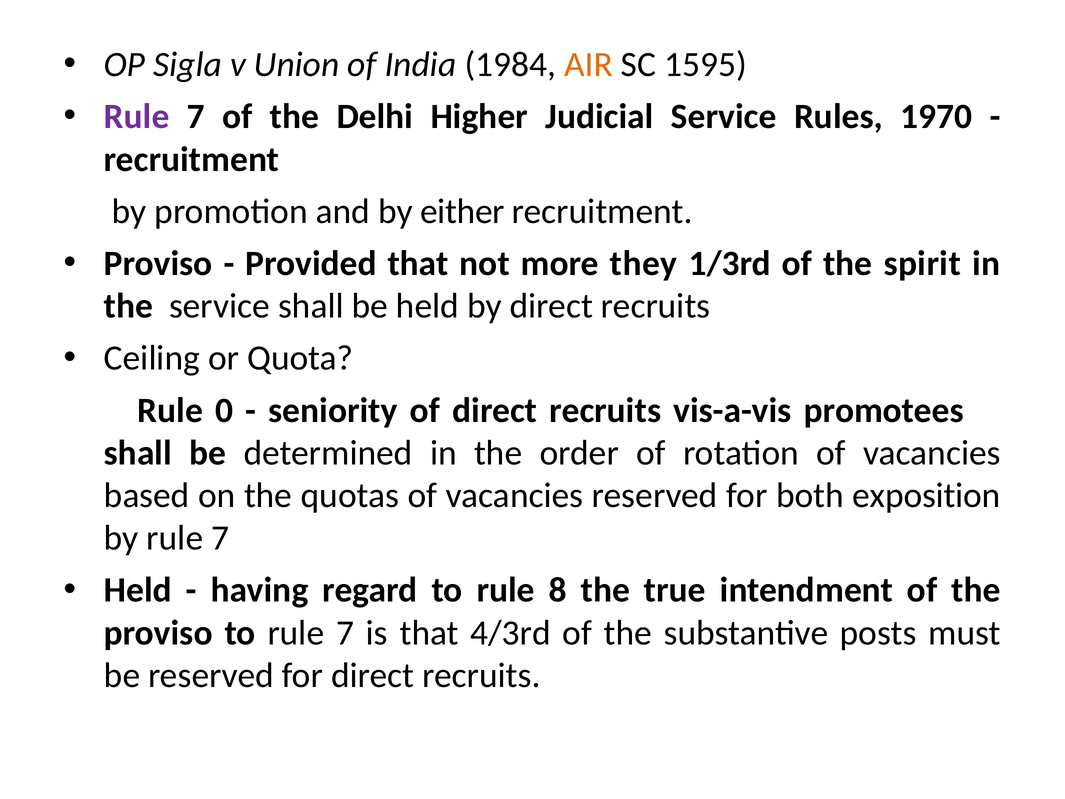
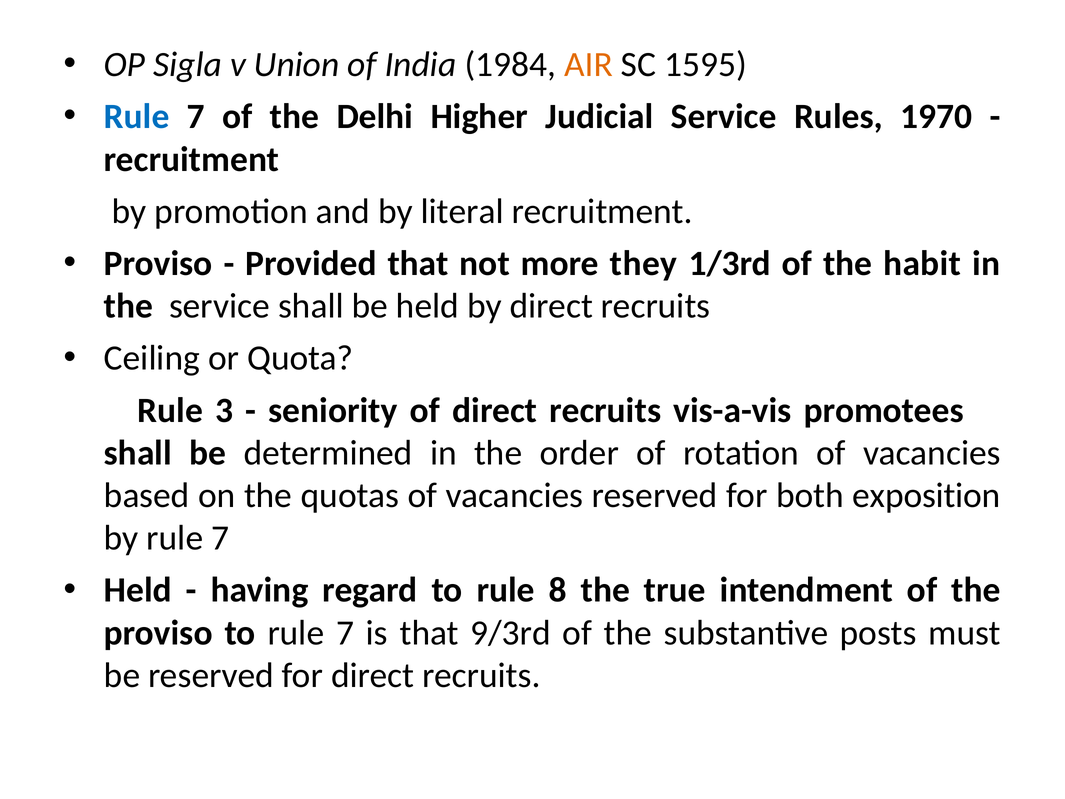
Rule colour: purple -> blue (137, 117)
either: either -> literal (462, 211)
spirit: spirit -> habit (922, 263)
0: 0 -> 3 (224, 410)
4/3rd: 4/3rd -> 9/3rd (511, 633)
